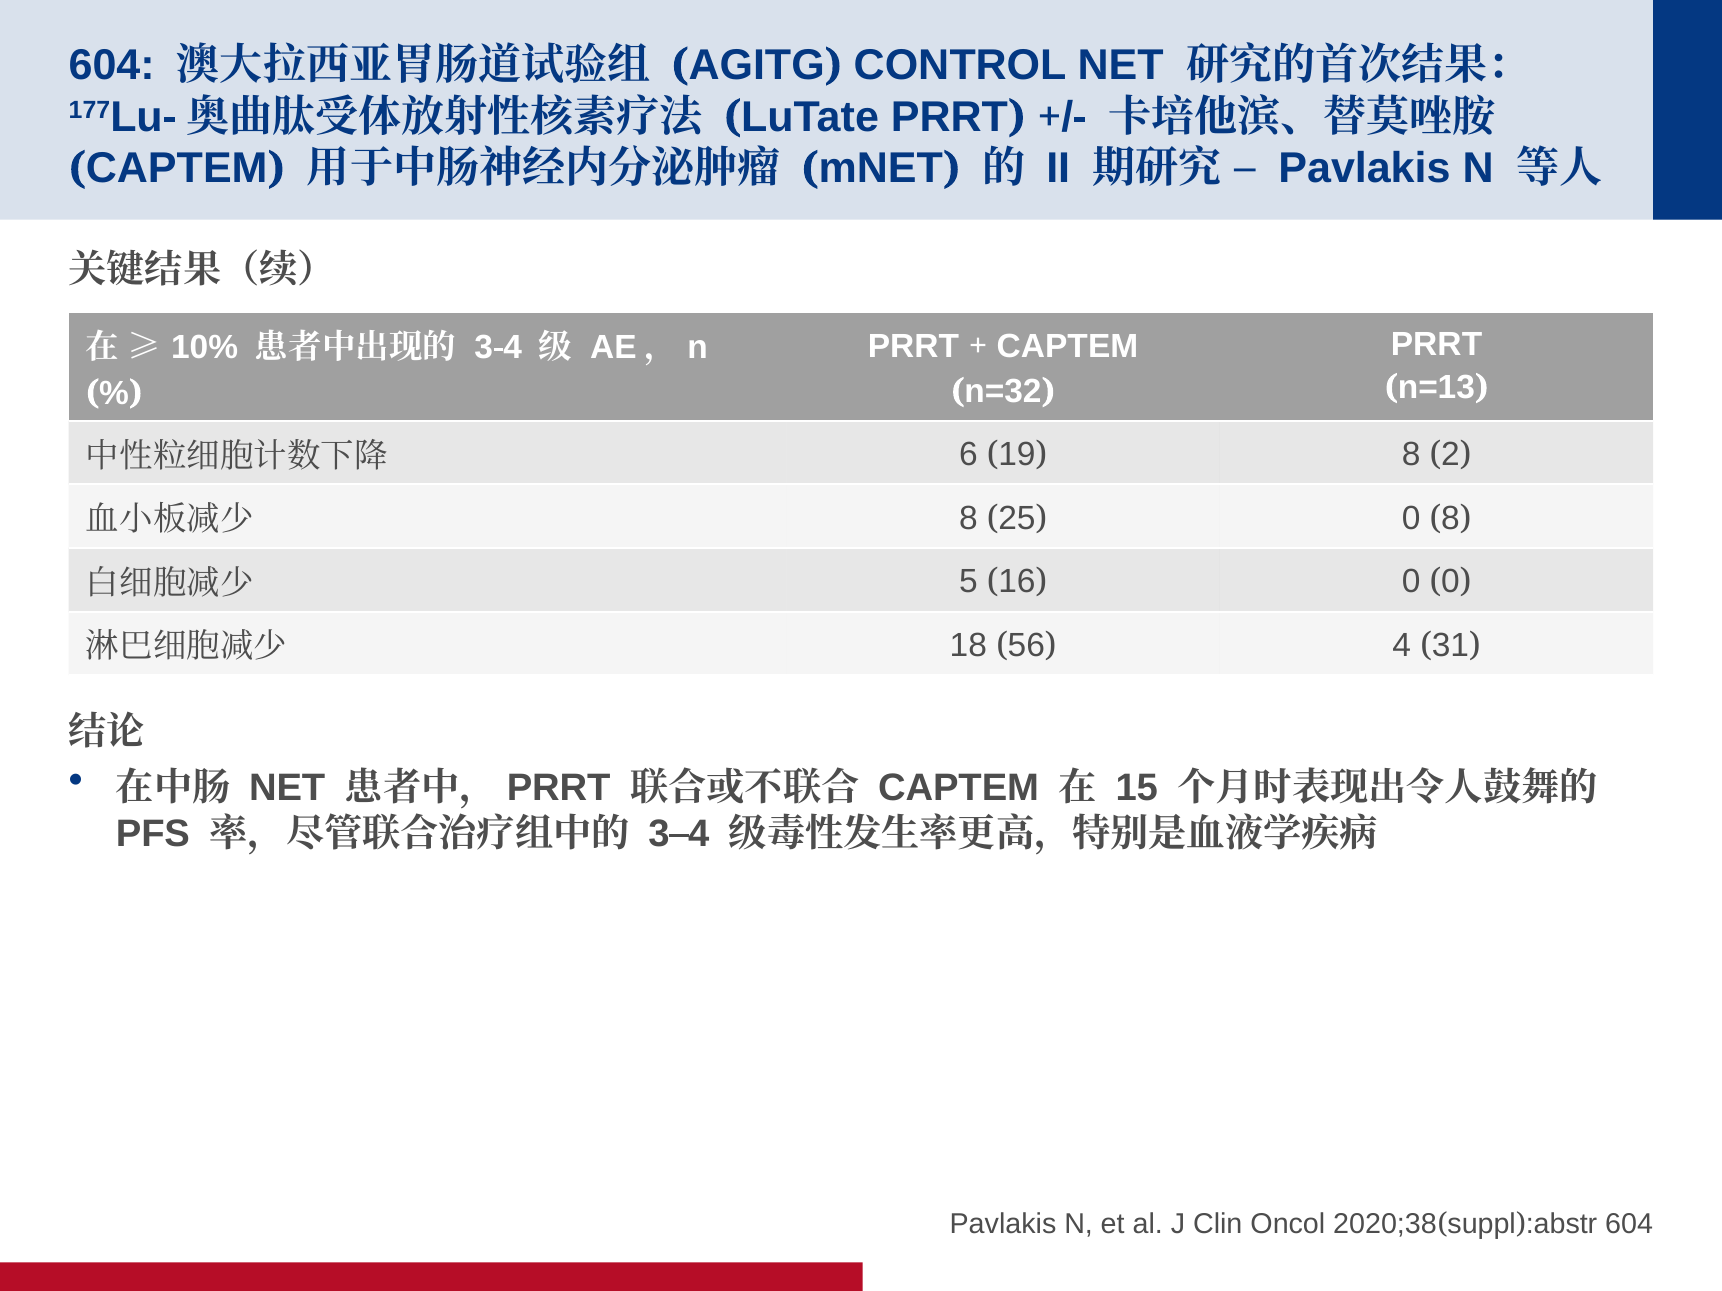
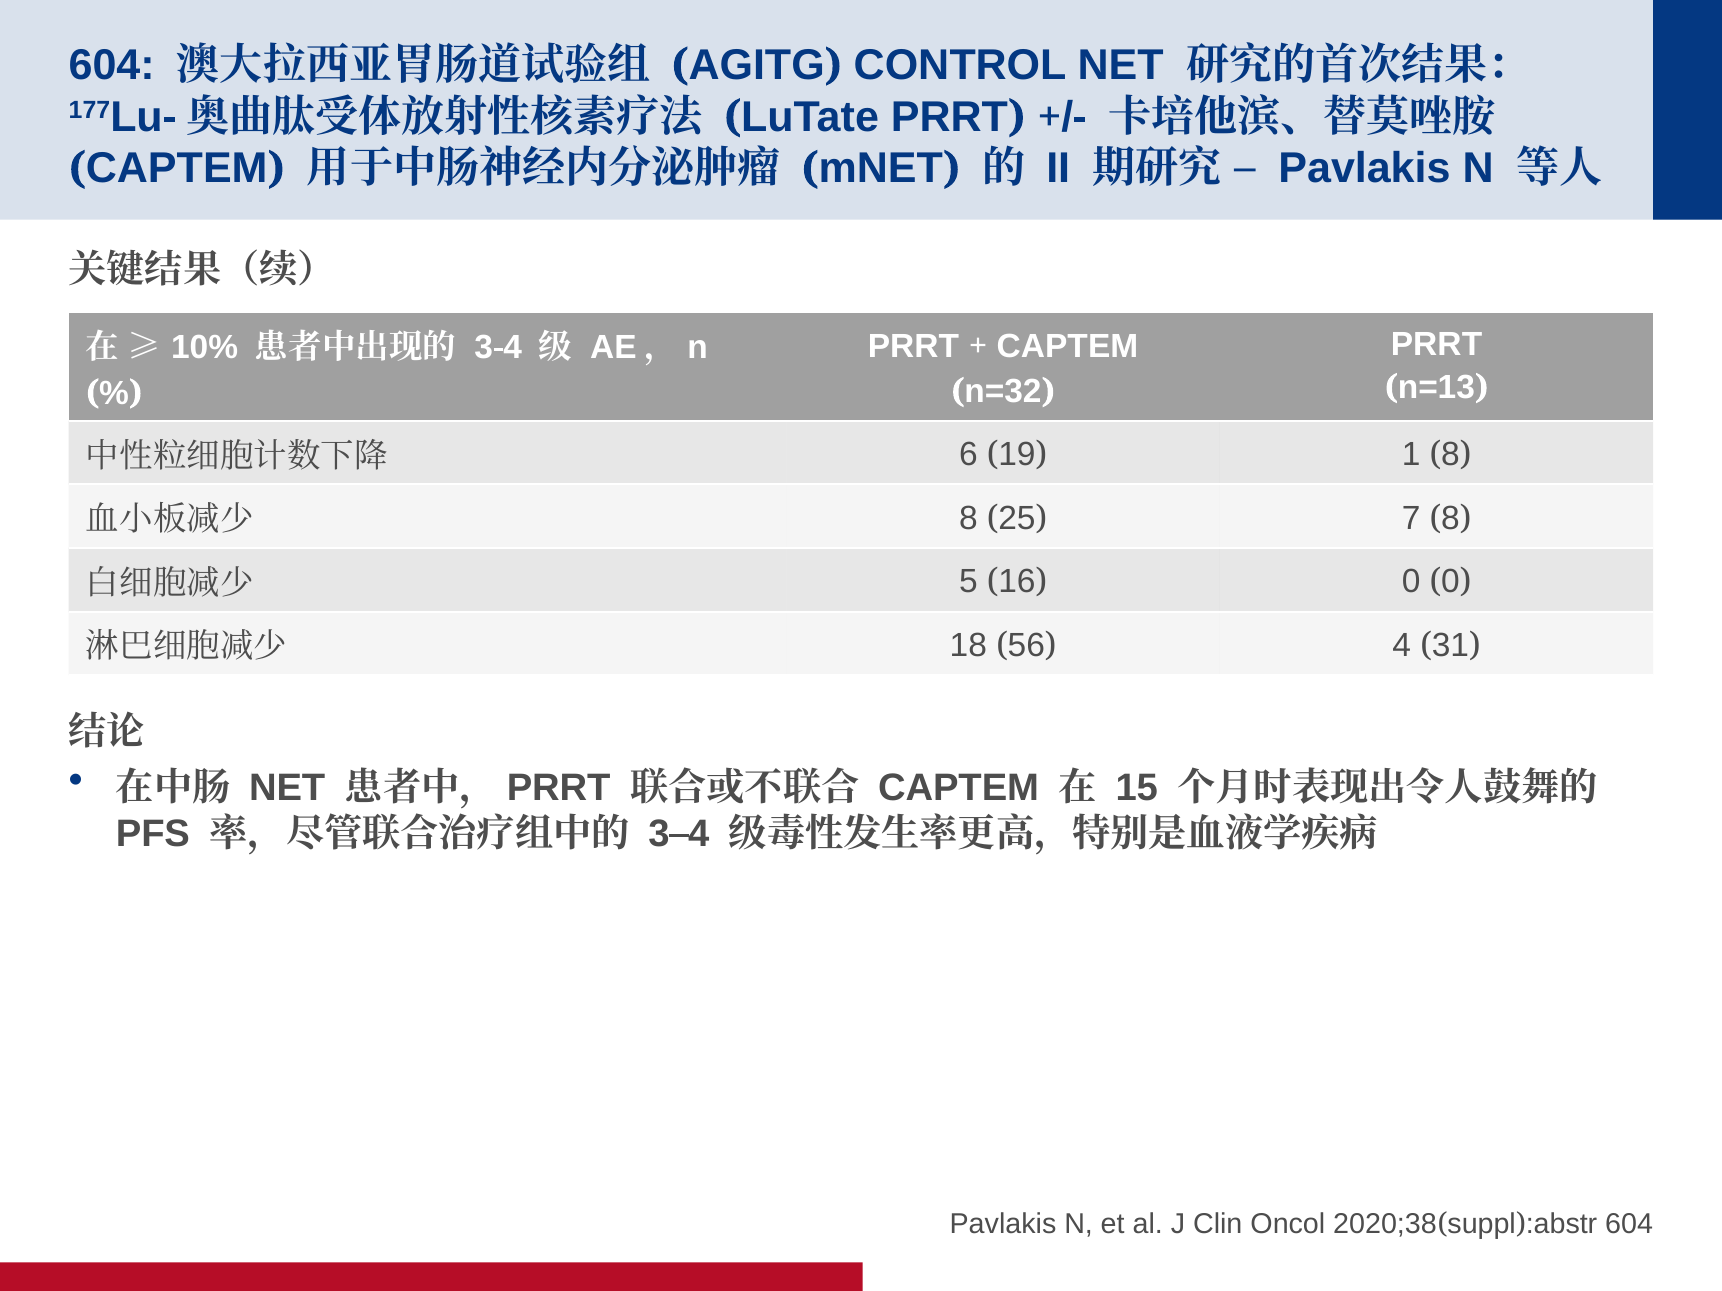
8: 8 -> 1 (1411, 455)
2: 2 -> 8 (1450, 455)
0: 0 -> 7 (1411, 518)
